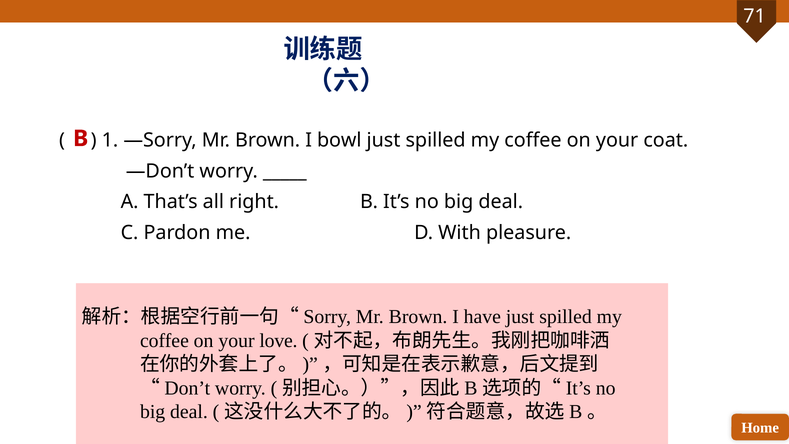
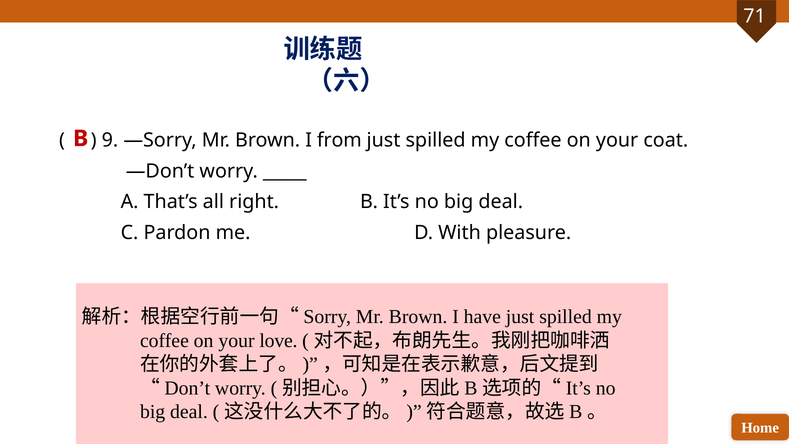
1: 1 -> 9 (110, 140)
bowl: bowl -> from (339, 140)
